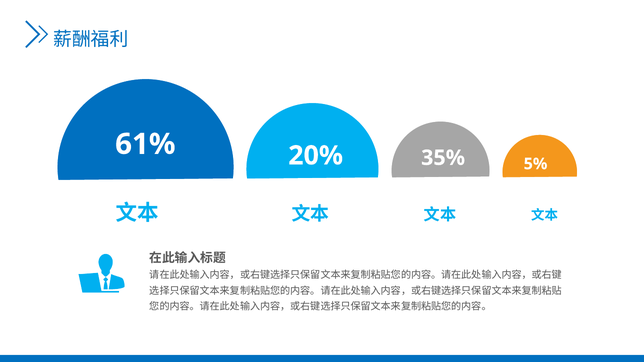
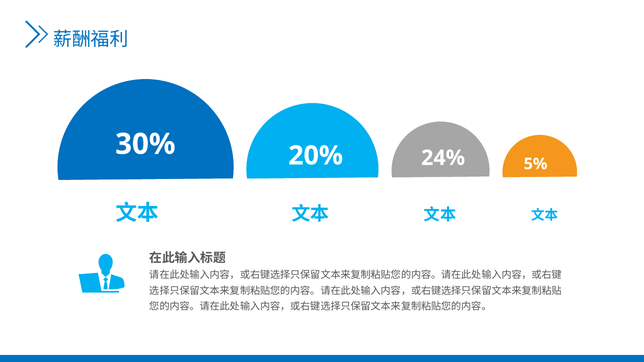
61%: 61% -> 30% (145, 144)
35%: 35% -> 24% (443, 158)
